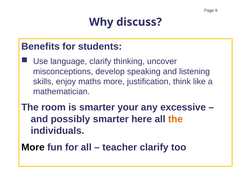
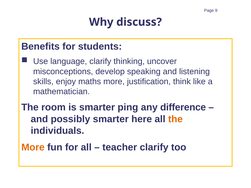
your: your -> ping (128, 107)
excessive: excessive -> difference (183, 107)
More colour: black -> orange (33, 148)
